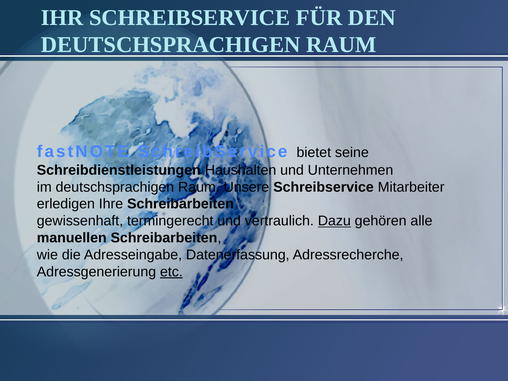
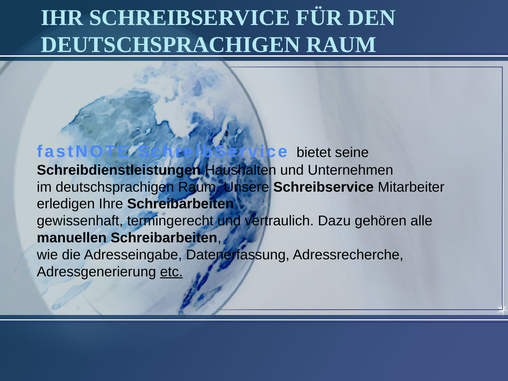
Dazu underline: present -> none (334, 221)
